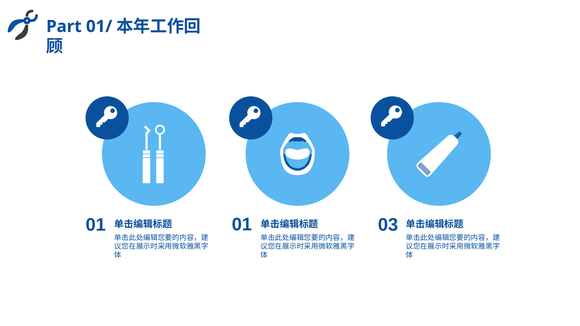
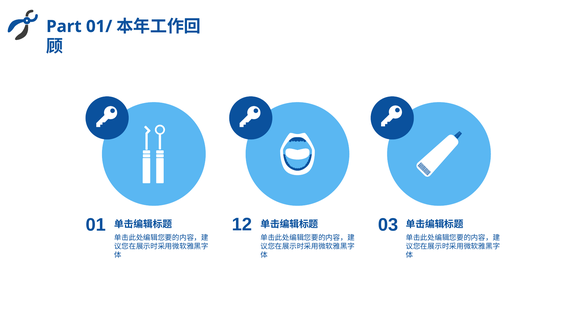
01 01: 01 -> 12 (242, 225)
